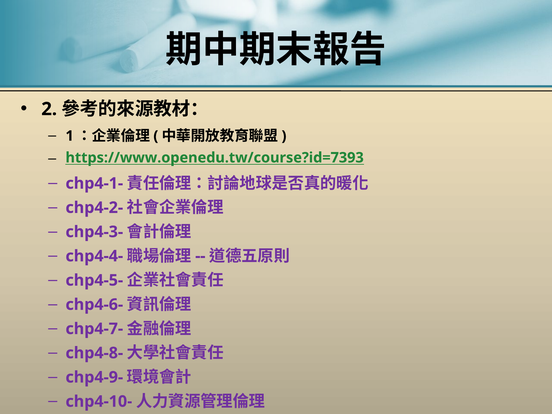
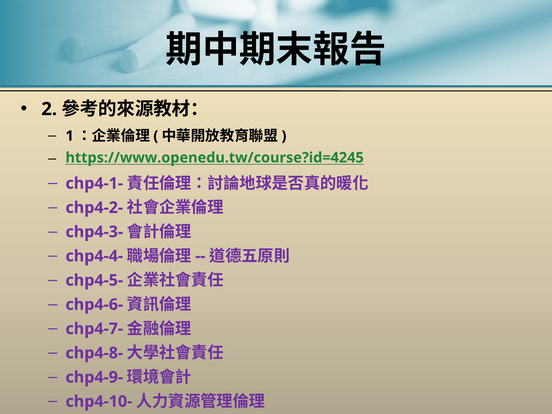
https://www.openedu.tw/course?id=7393: https://www.openedu.tw/course?id=7393 -> https://www.openedu.tw/course?id=4245 (215, 158)
